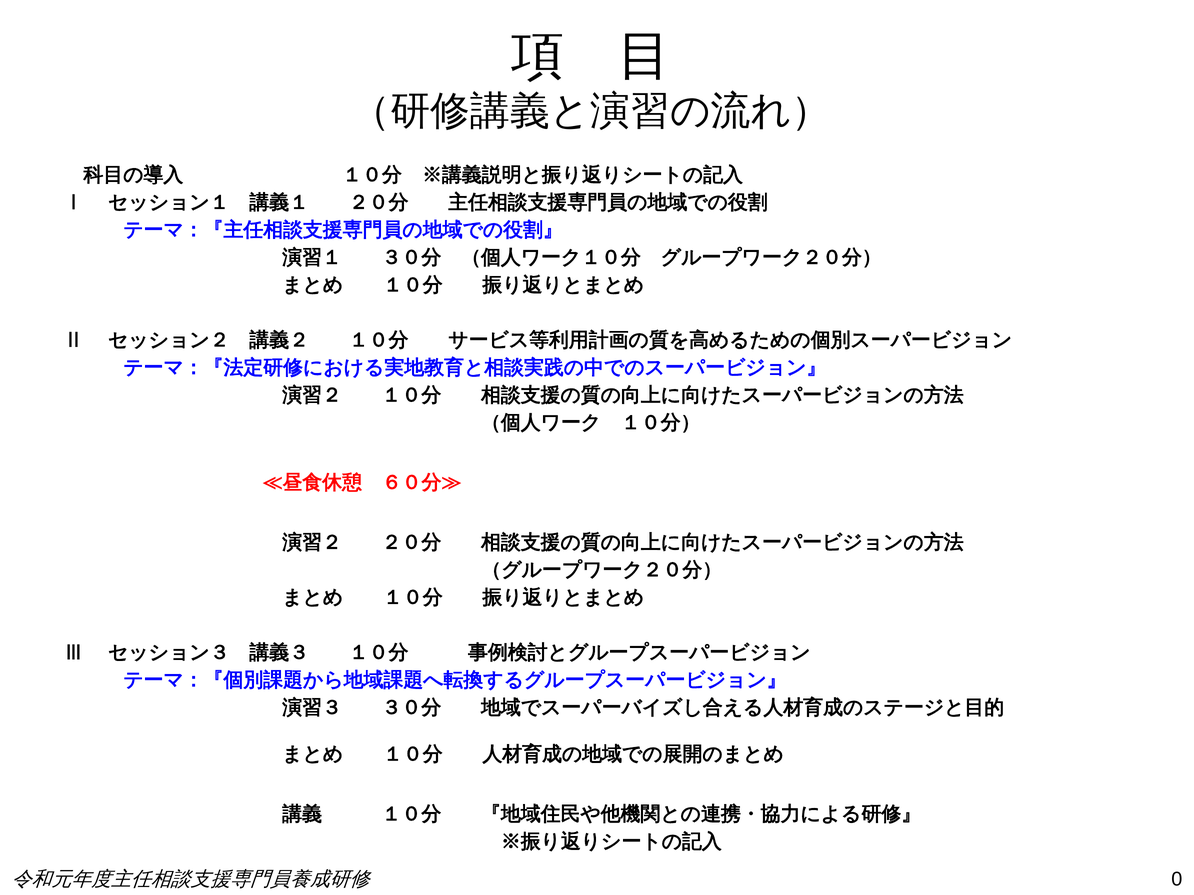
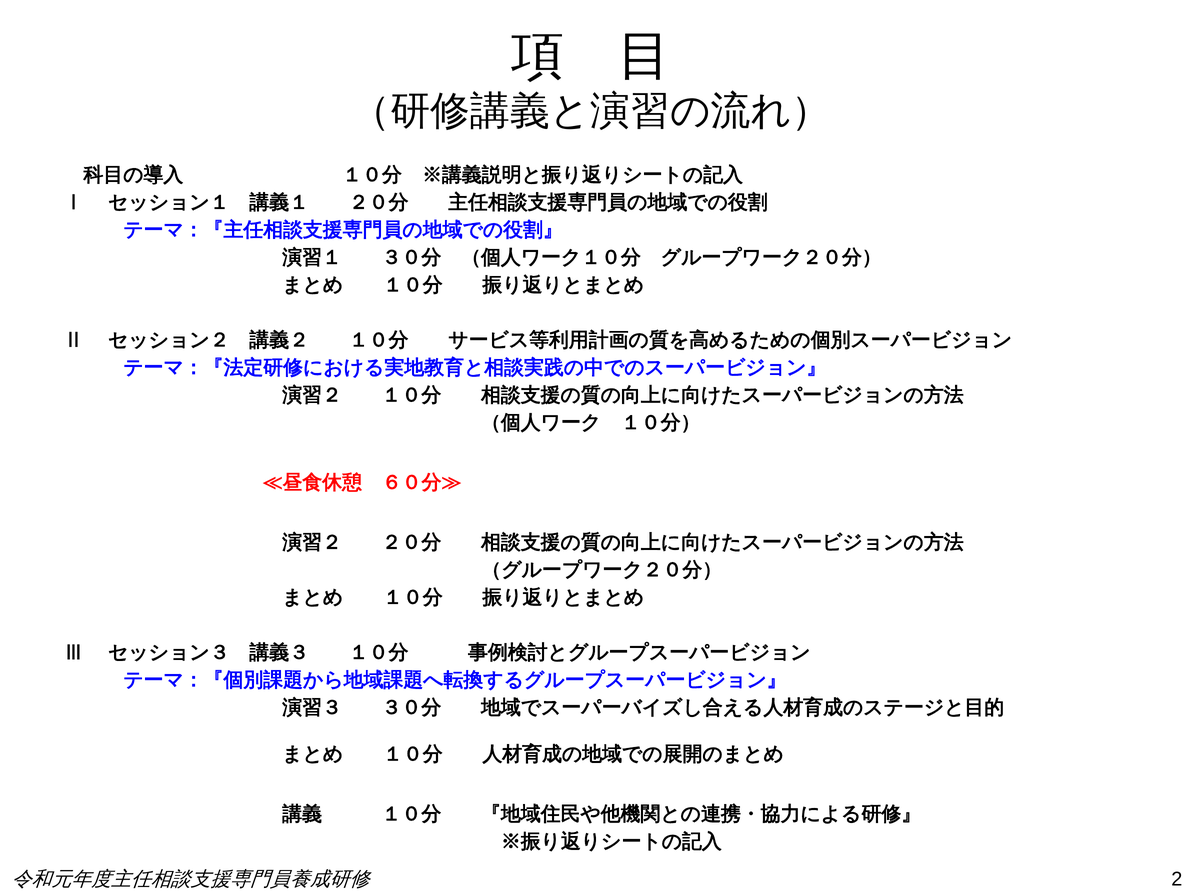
0: 0 -> 2 (1177, 880)
